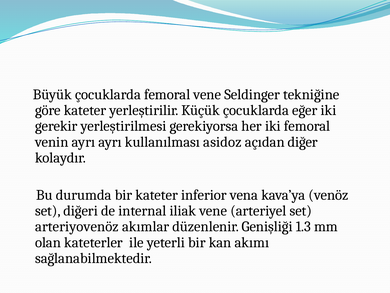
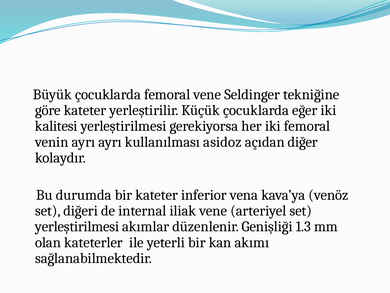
gerekir: gerekir -> kalitesi (56, 126)
arteriyovenöz: arteriyovenöz -> yerleştirilmesi (77, 226)
